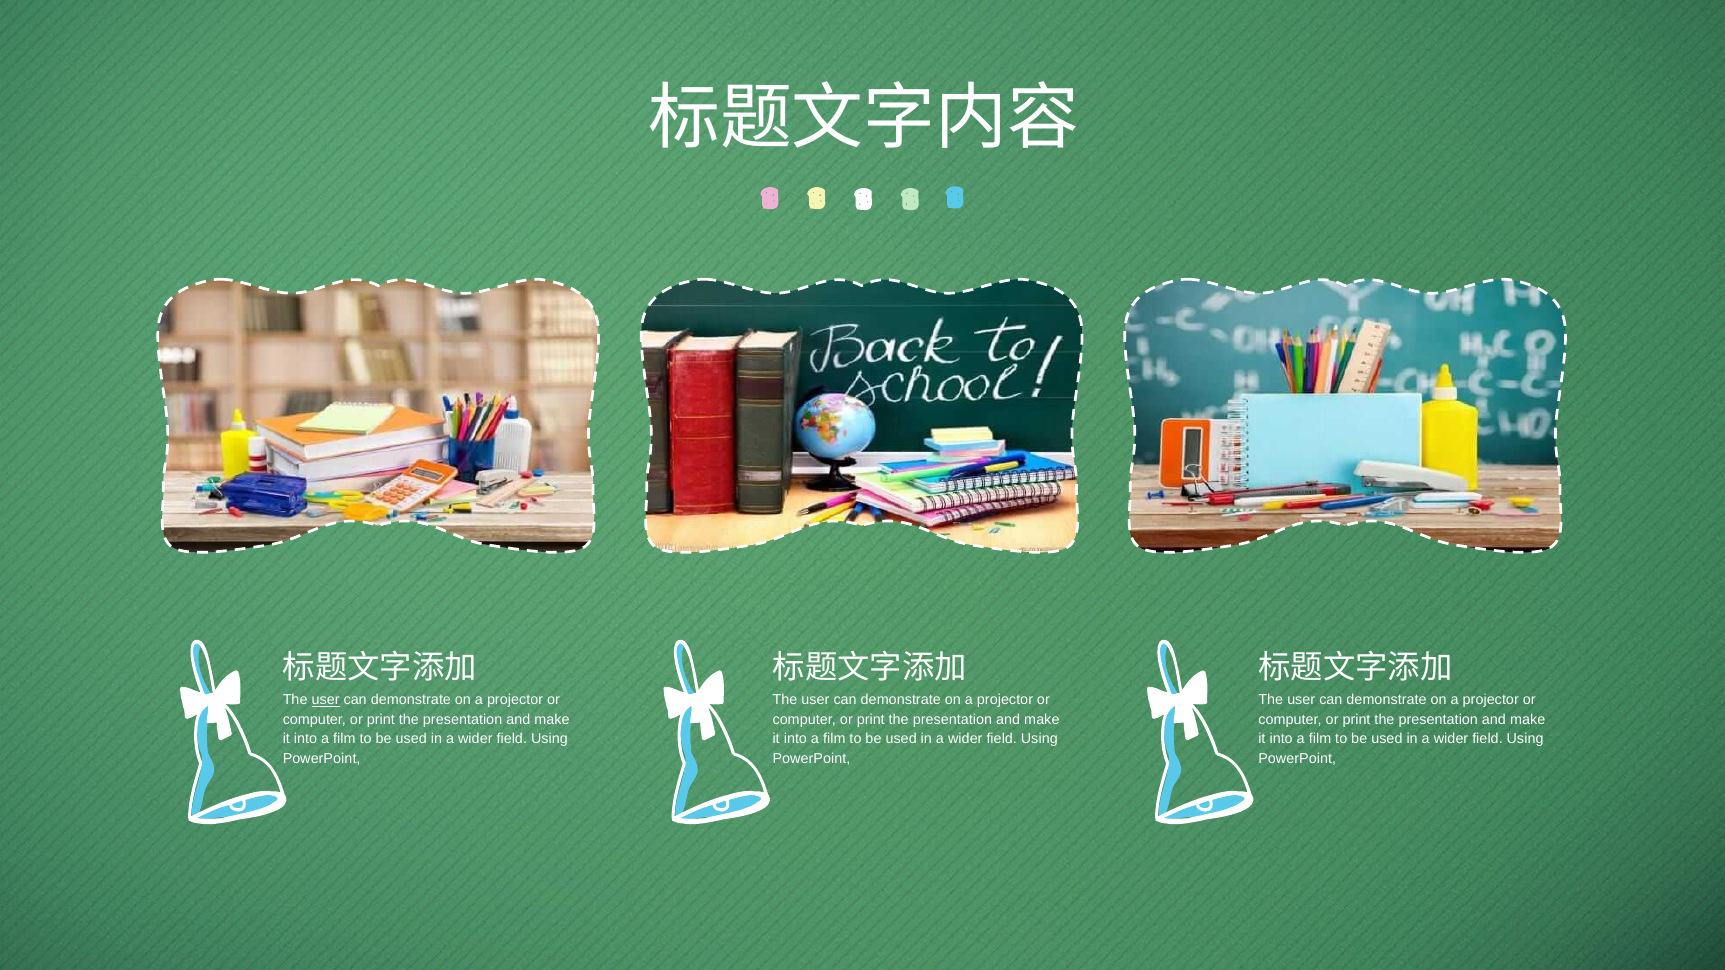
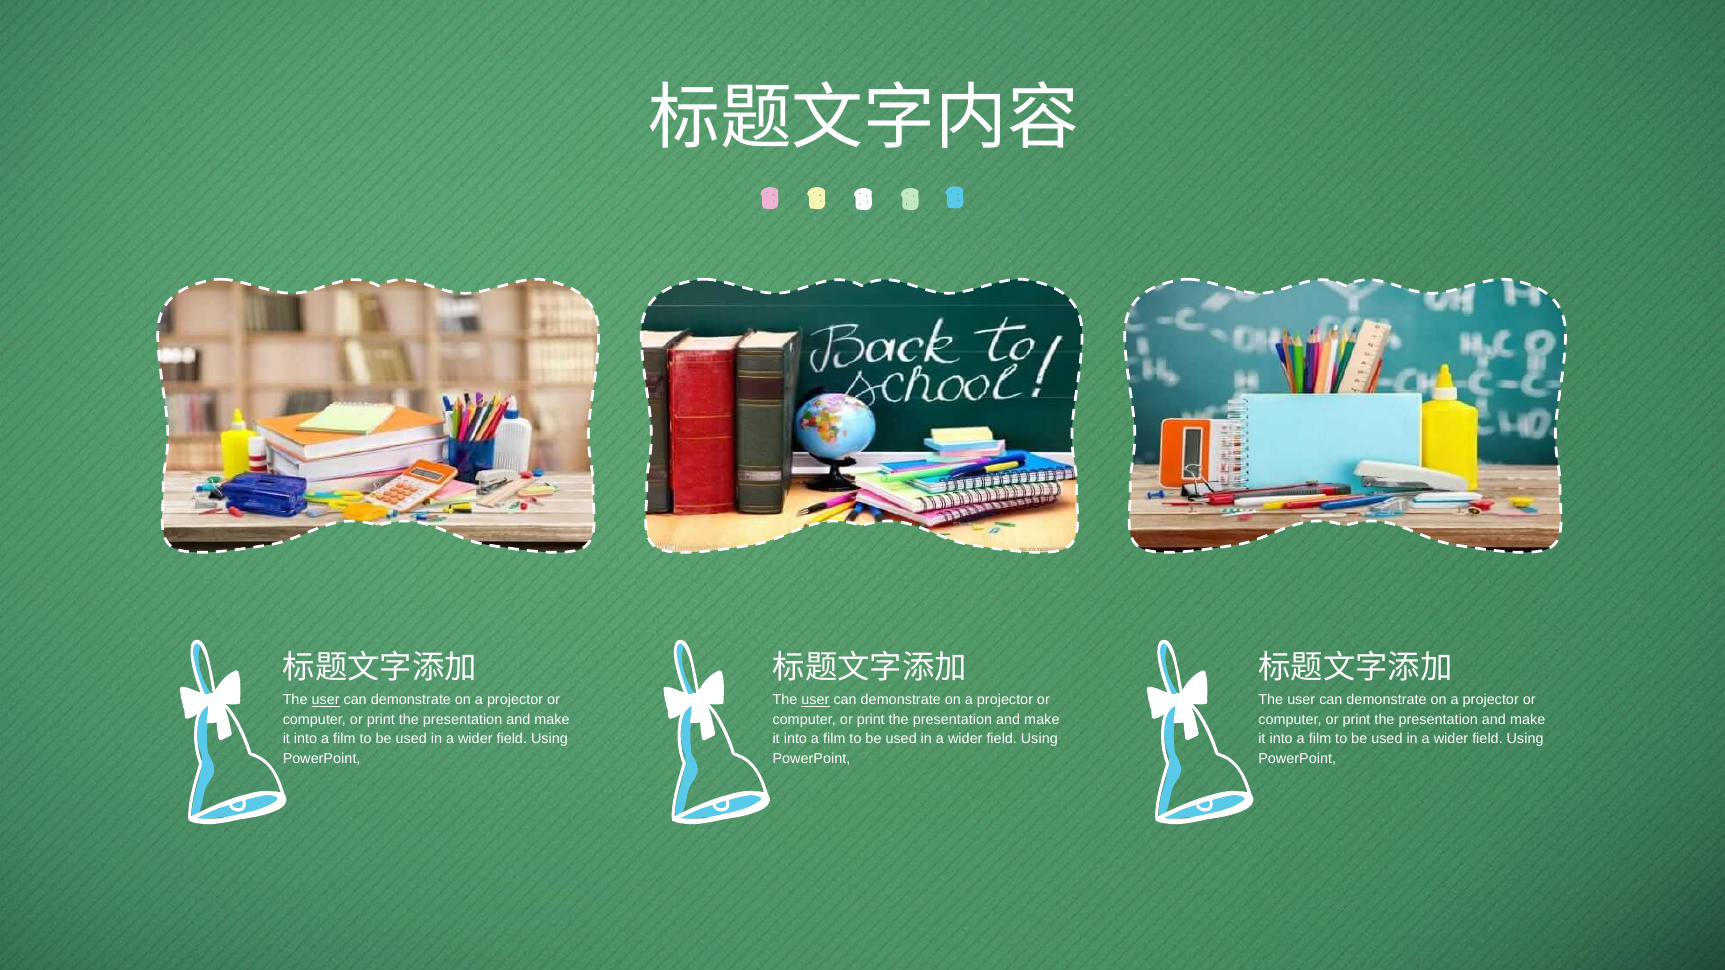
user underline: none -> present (815, 700)
